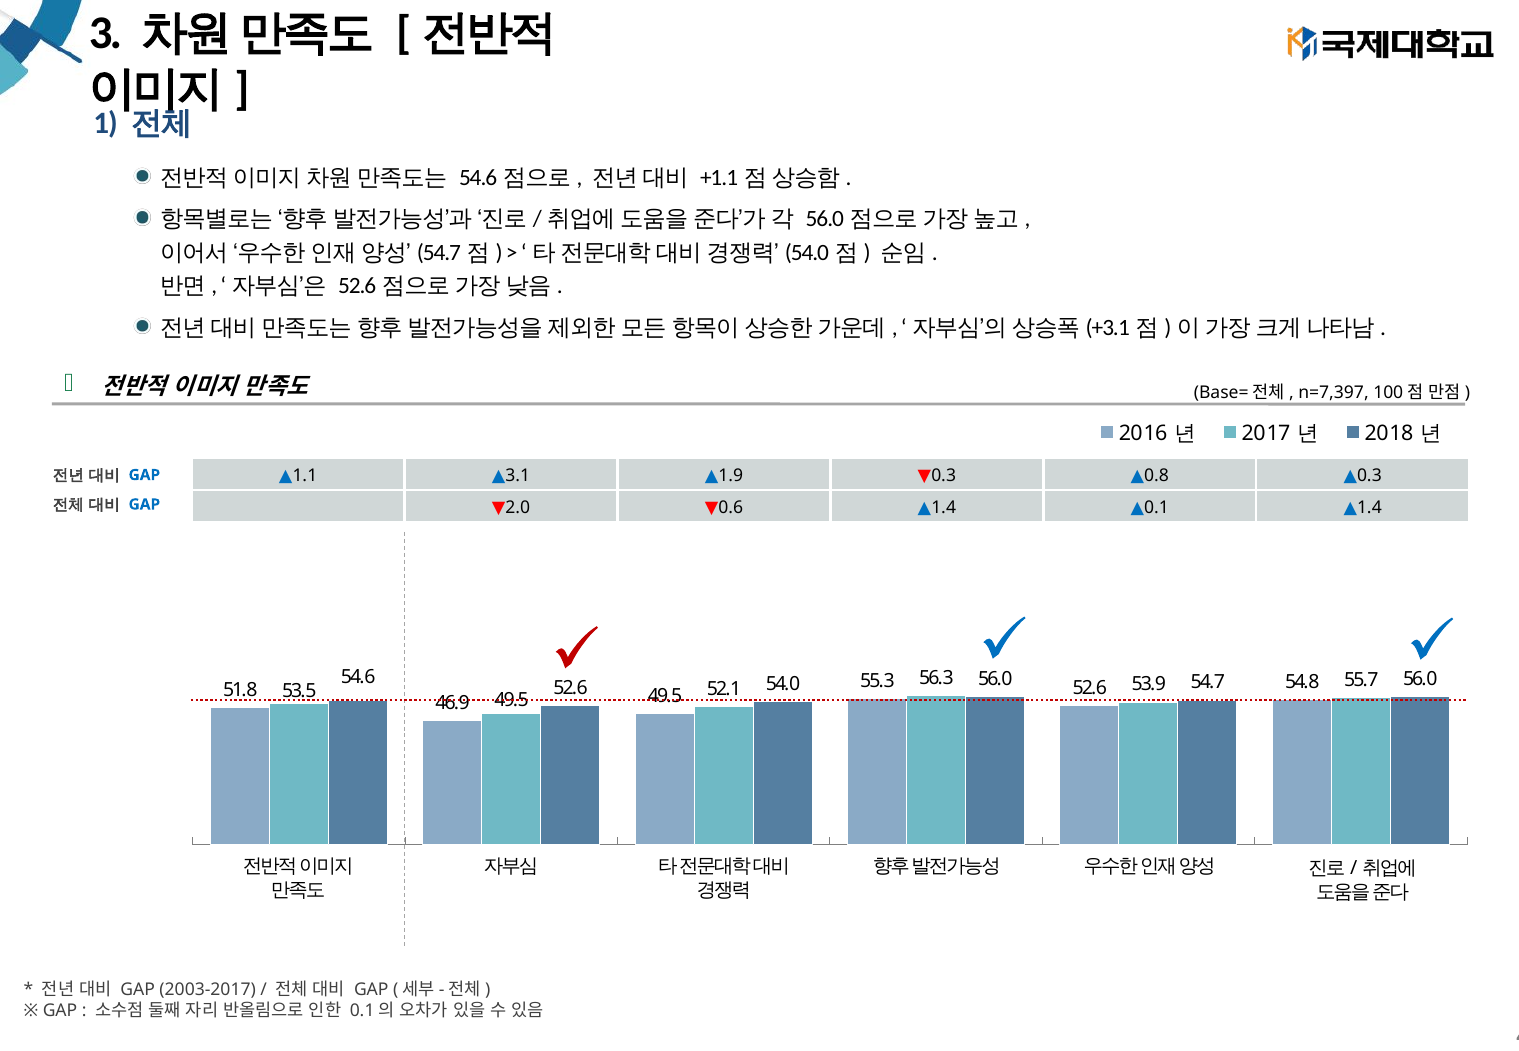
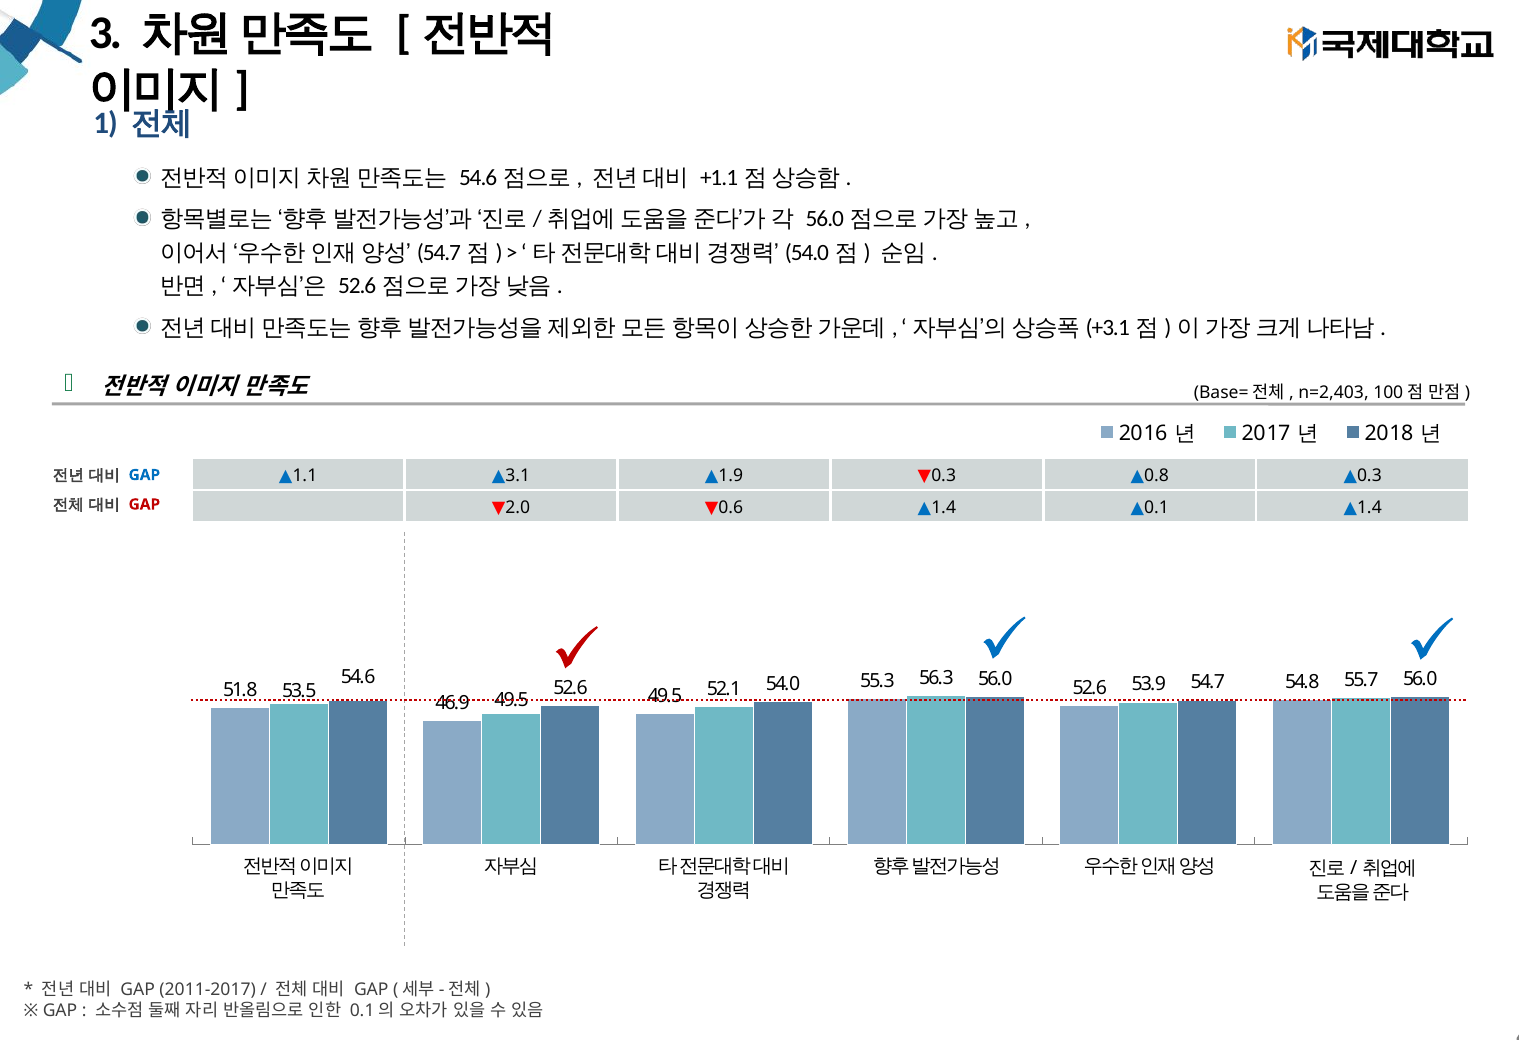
n=7,397: n=7,397 -> n=2,403 (1334, 393)
GAP colour: blue -> red (144, 505)
2003-2017: 2003-2017 -> 2011-2017 (208, 990)
